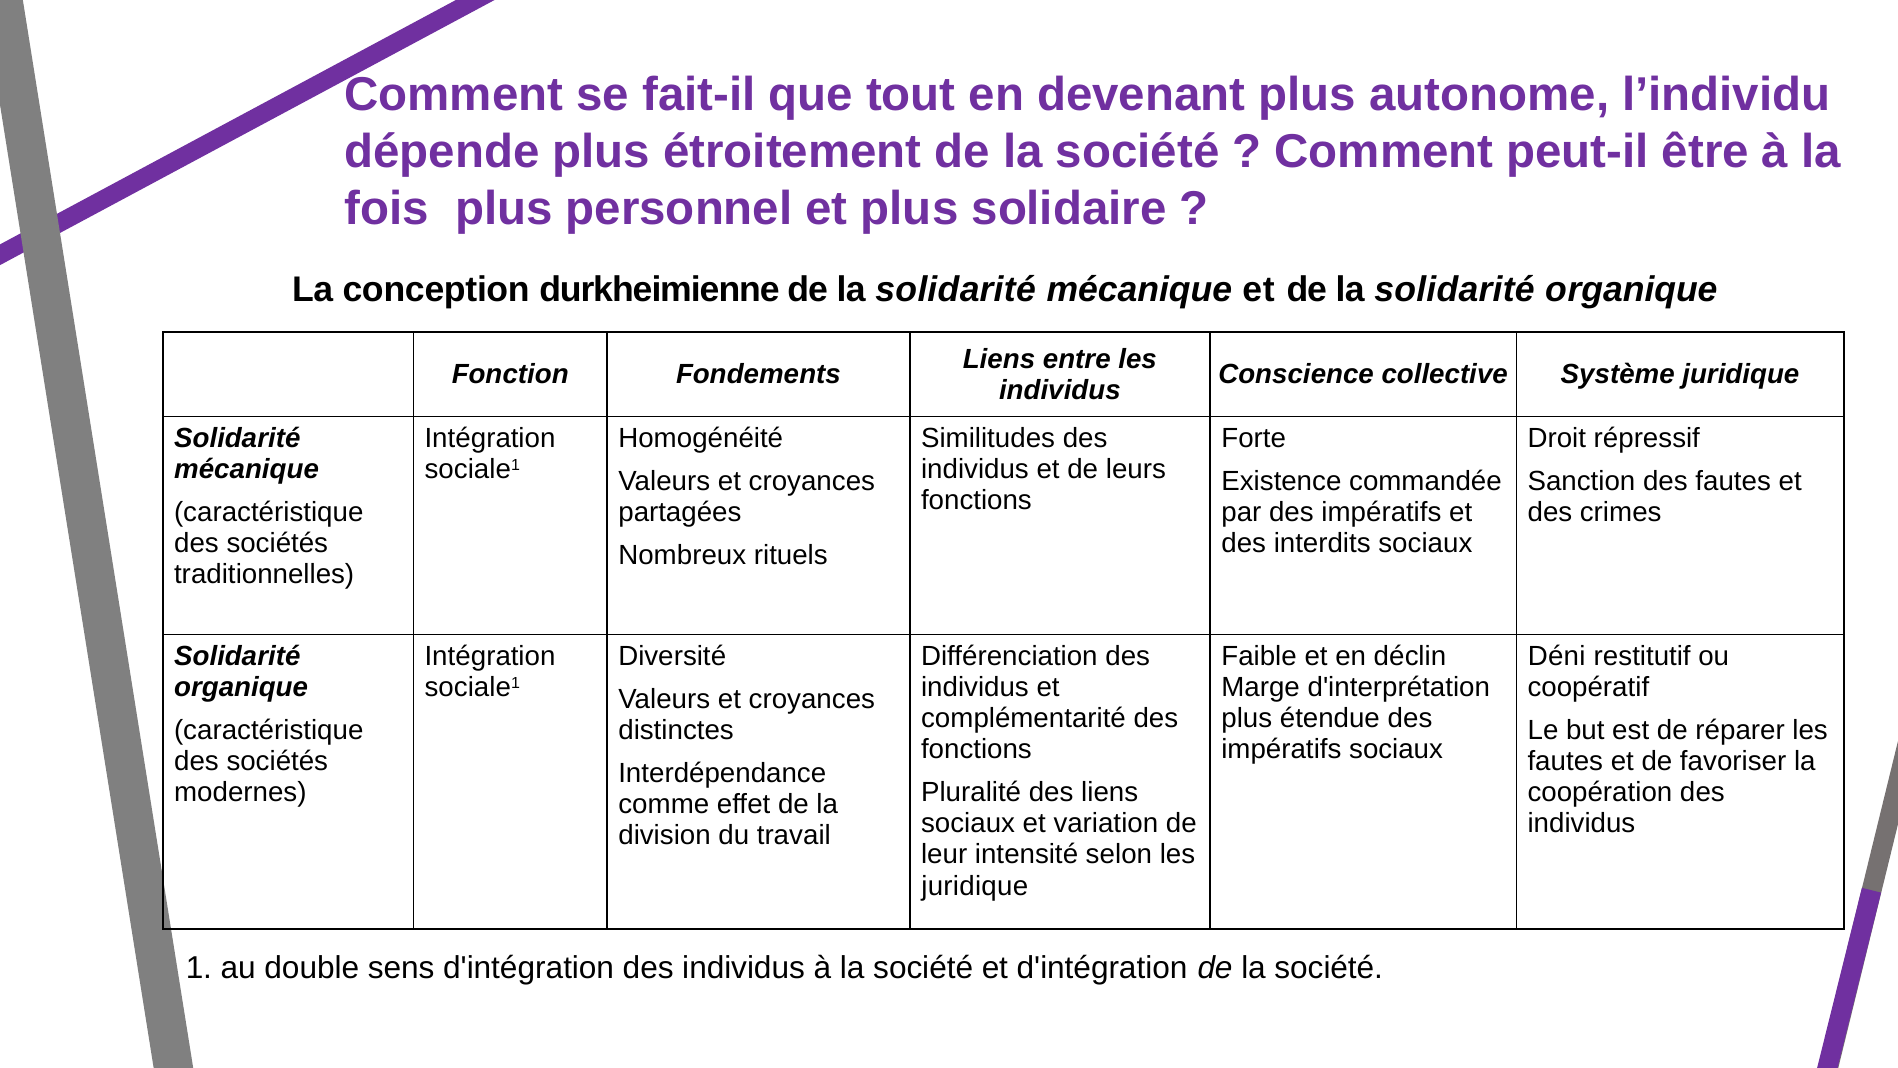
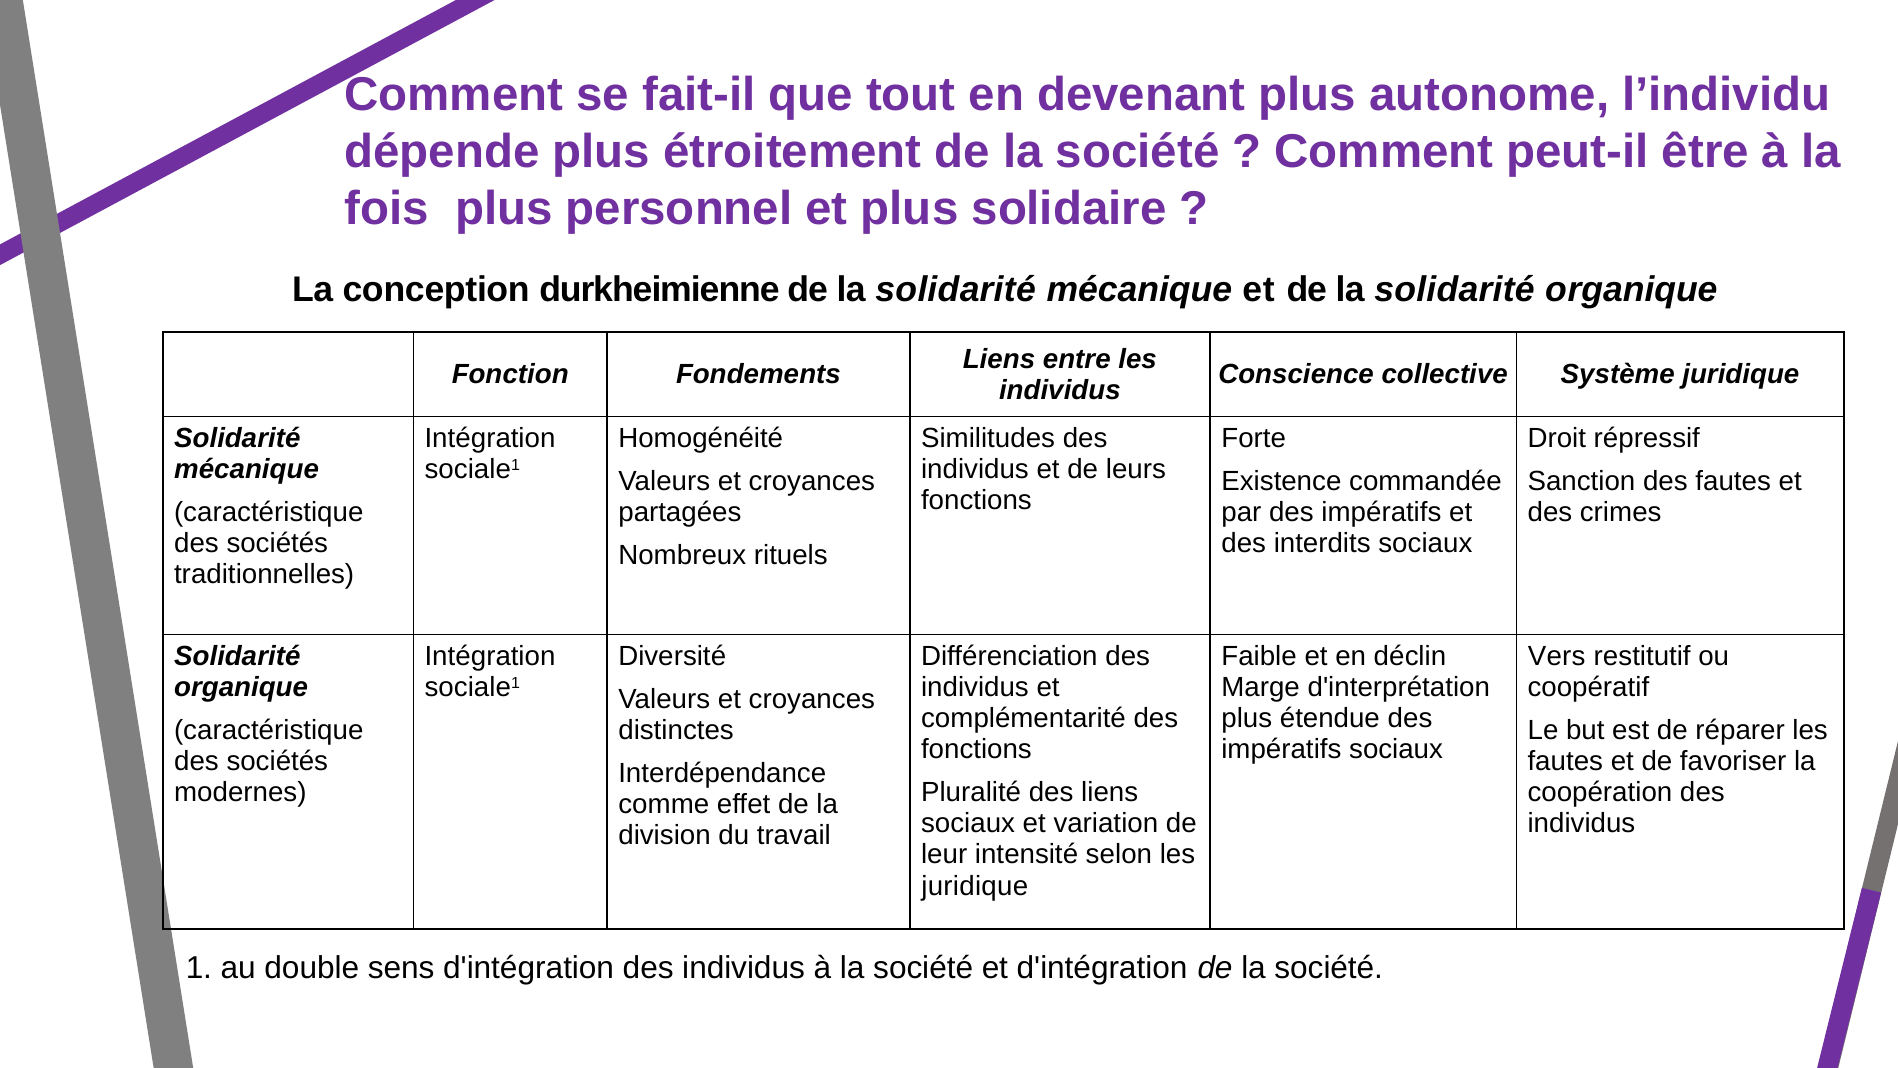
Déni: Déni -> Vers (1557, 656)
